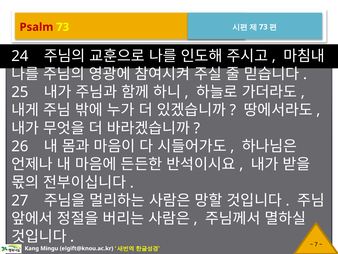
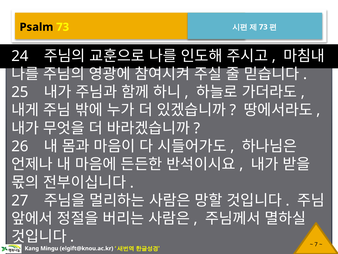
Psalm colour: red -> black (36, 27)
